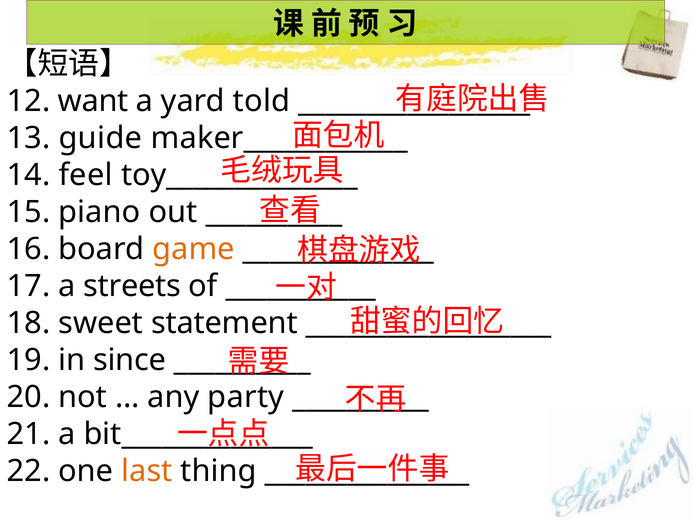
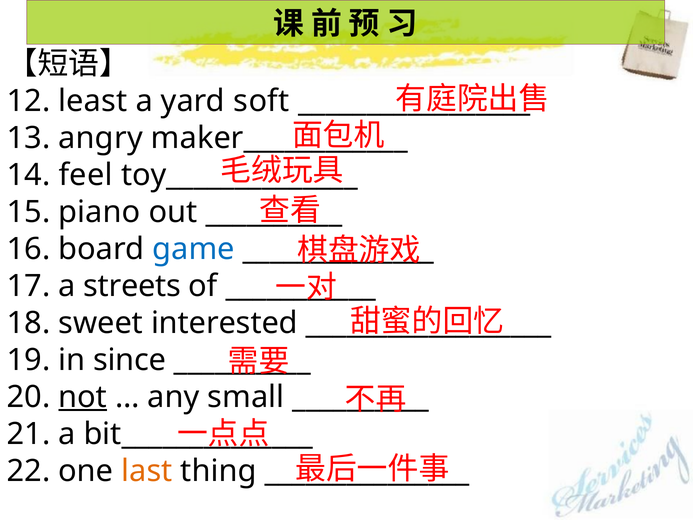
want: want -> least (93, 101)
told: told -> soft (261, 101)
guide: guide -> angry (100, 138)
game colour: orange -> blue (193, 249)
statement: statement -> interested (224, 323)
not underline: none -> present (83, 397)
party: party -> small (246, 397)
